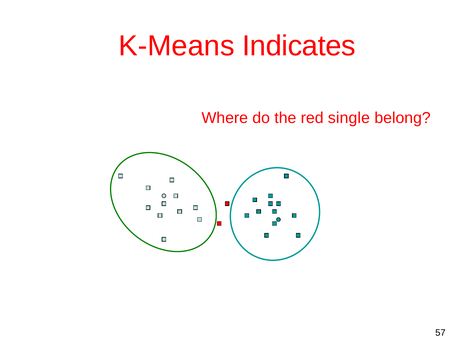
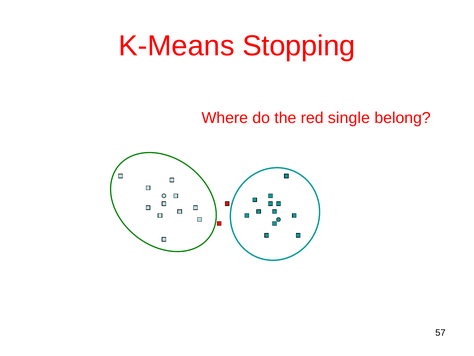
Indicates: Indicates -> Stopping (299, 46)
